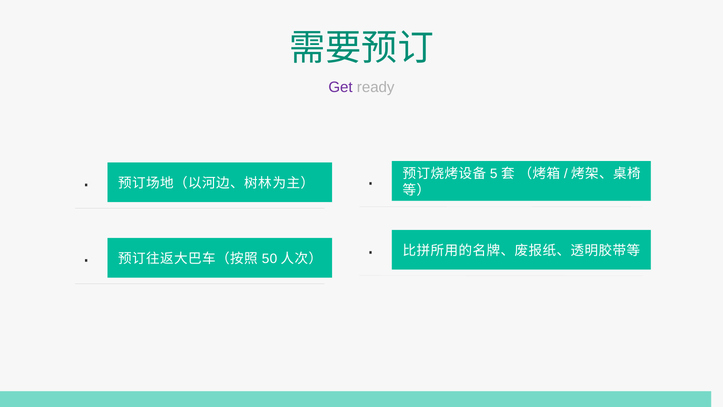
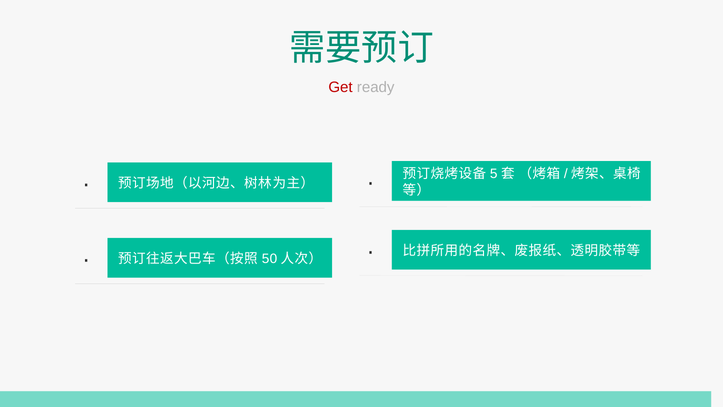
Get colour: purple -> red (341, 87)
